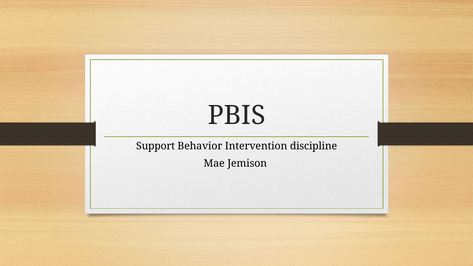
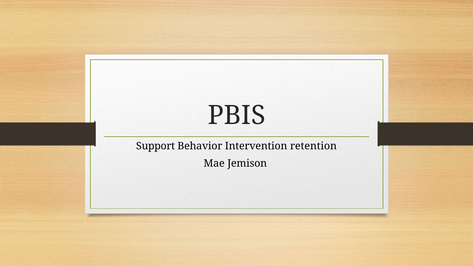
discipline: discipline -> retention (313, 146)
